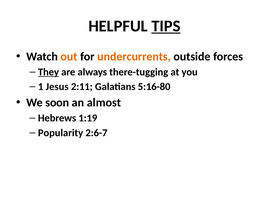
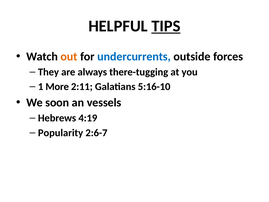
undercurrents colour: orange -> blue (134, 56)
They underline: present -> none (48, 72)
Jesus: Jesus -> More (57, 87)
5:16-80: 5:16-80 -> 5:16-10 (154, 87)
almost: almost -> vessels (104, 102)
1:19: 1:19 -> 4:19 (88, 118)
